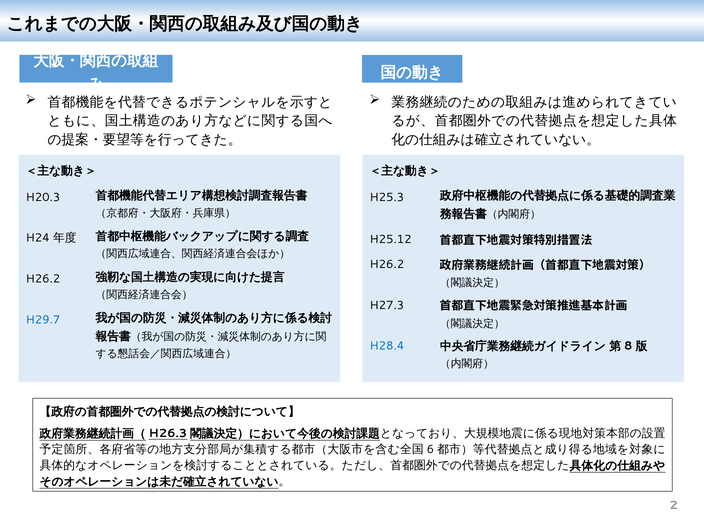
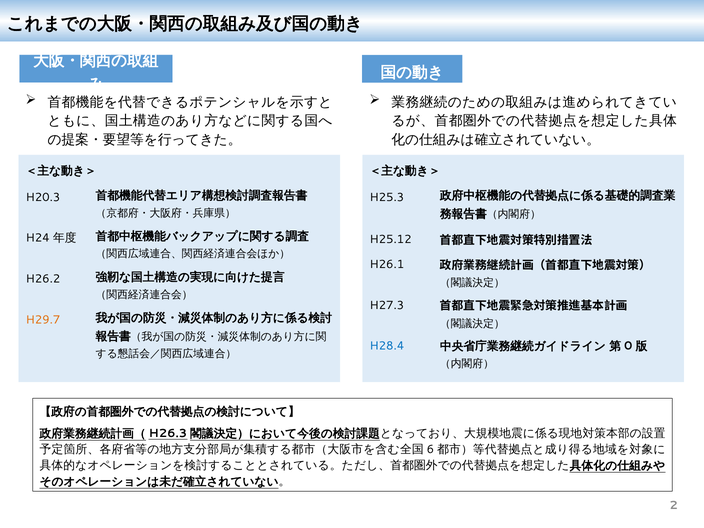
H26.2: H26.2 -> H26.1 (387, 264)
H29.7 colour: blue -> orange (43, 320)
8: 8 -> 0 (628, 346)
